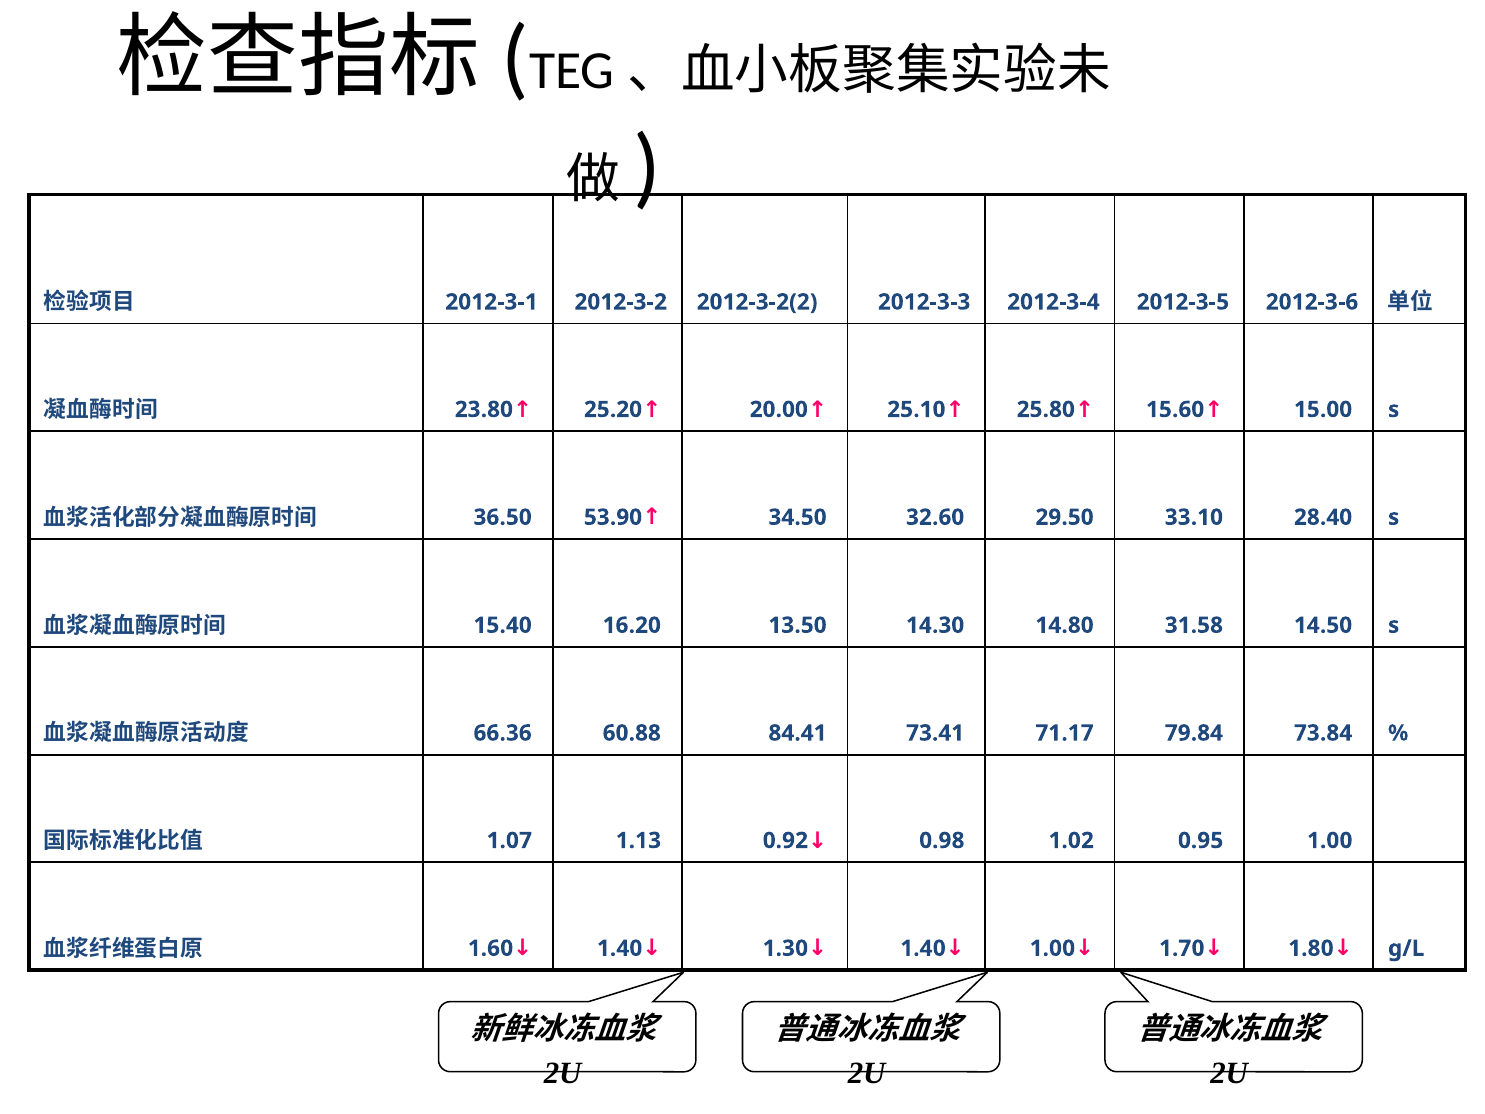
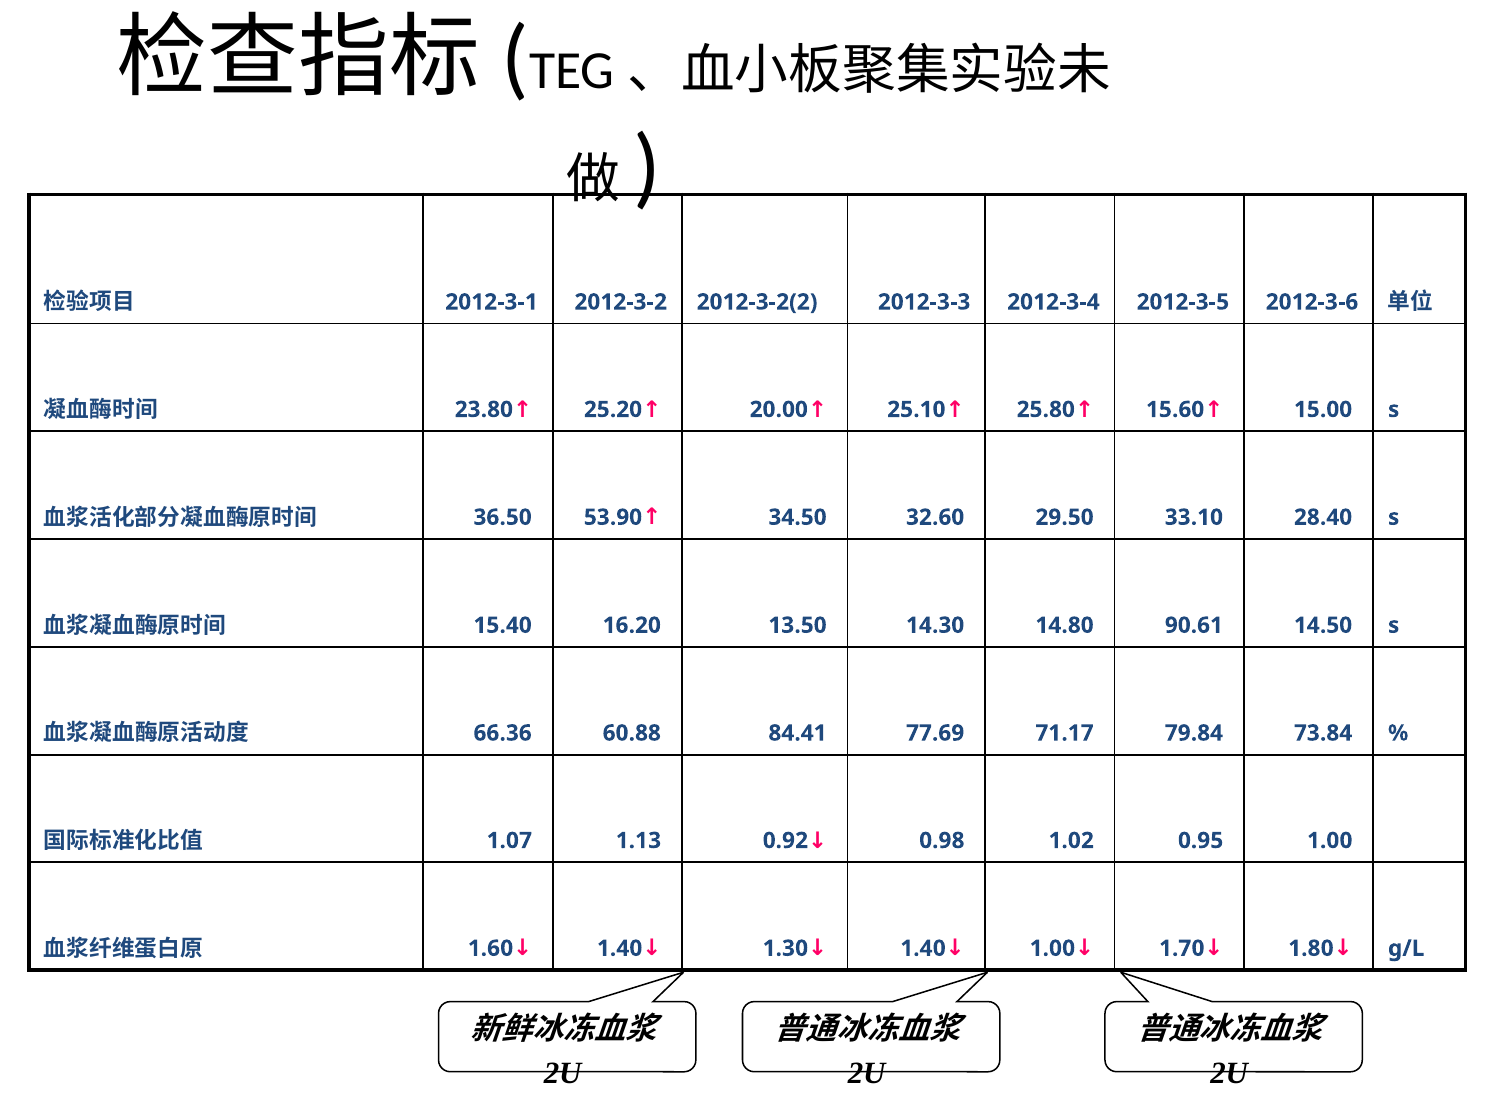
31.58: 31.58 -> 90.61 (1194, 625)
73.41: 73.41 -> 77.69 (935, 733)
